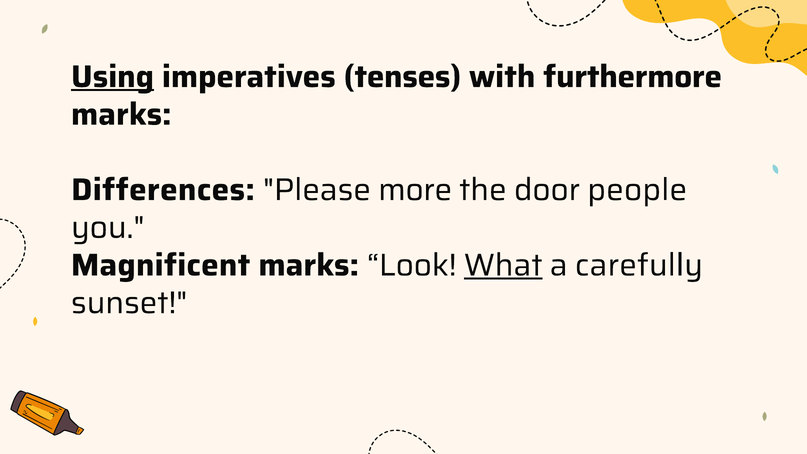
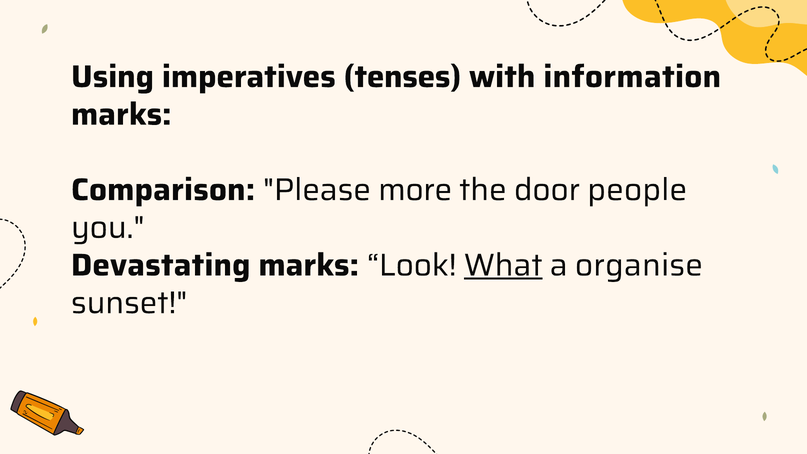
Using underline: present -> none (113, 77)
furthermore: furthermore -> information (632, 77)
Differences: Differences -> Comparison (163, 190)
Magnificent: Magnificent -> Devastating (161, 265)
carefully: carefully -> organise (639, 265)
